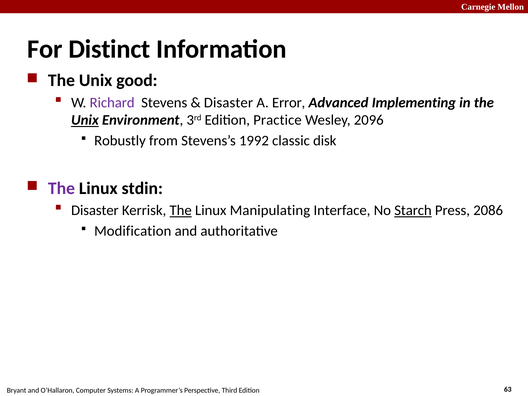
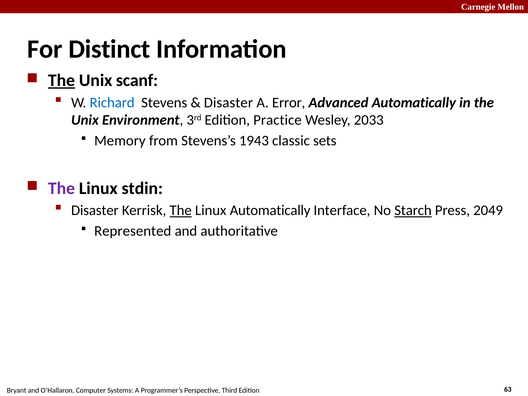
The underline: none -> present (61, 80)
good: good -> scanf (137, 80)
Richard colour: purple -> blue (112, 103)
Advanced Implementing: Implementing -> Automatically (414, 103)
Unix underline: present -> none (85, 120)
2096: 2096 -> 2033 (369, 120)
Robustly: Robustly -> Memory (120, 141)
1992: 1992 -> 1943 (254, 141)
disk: disk -> sets (325, 141)
Linux Manipulating: Manipulating -> Automatically (270, 210)
2086: 2086 -> 2049 (488, 210)
Modification: Modification -> Represented (133, 231)
